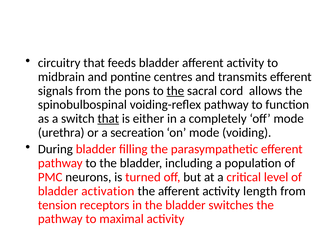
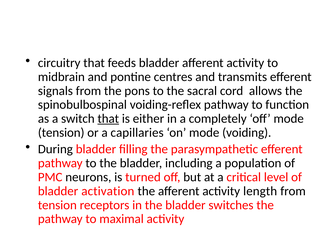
the underline: present -> none (175, 91)
urethra: urethra -> tension (61, 133)
secreation: secreation -> capillaries (137, 133)
